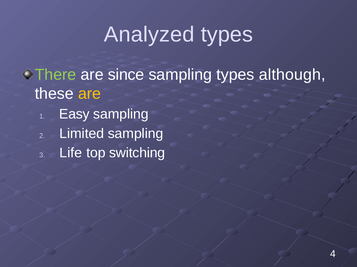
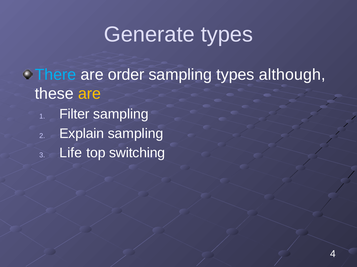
Analyzed: Analyzed -> Generate (149, 35)
There colour: light green -> light blue (56, 75)
since: since -> order (126, 75)
Easy: Easy -> Filter (74, 114)
Limited: Limited -> Explain (82, 134)
